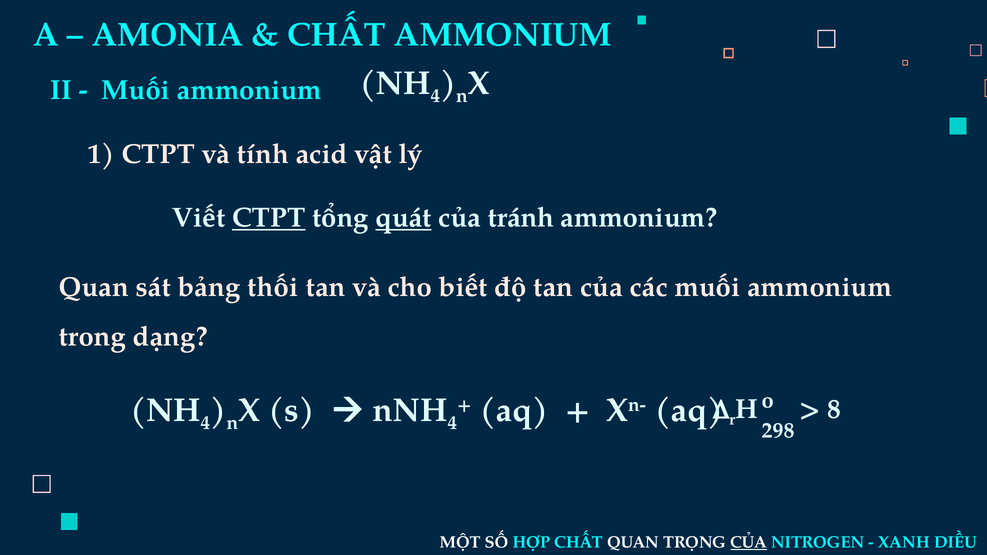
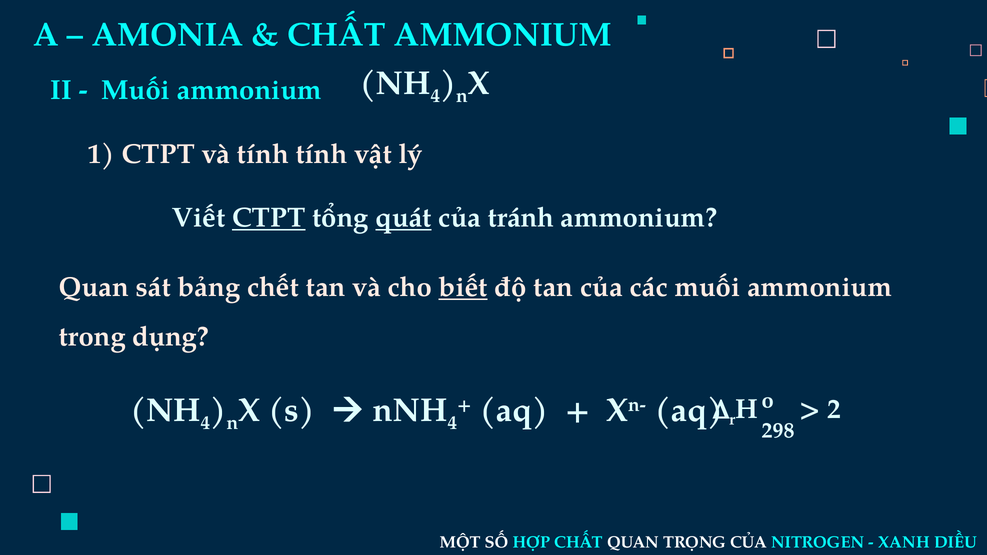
tính acid: acid -> tính (322, 154)
thối: thối -> chết (273, 287)
biết underline: none -> present (463, 287)
dạng: dạng -> dụng (171, 337)
8: 8 -> 2 (834, 409)
CỦA underline: present -> none (749, 543)
